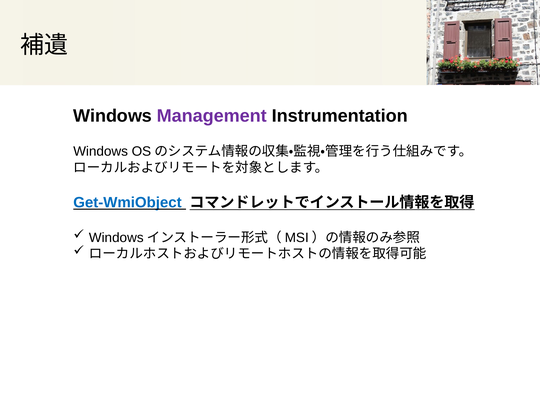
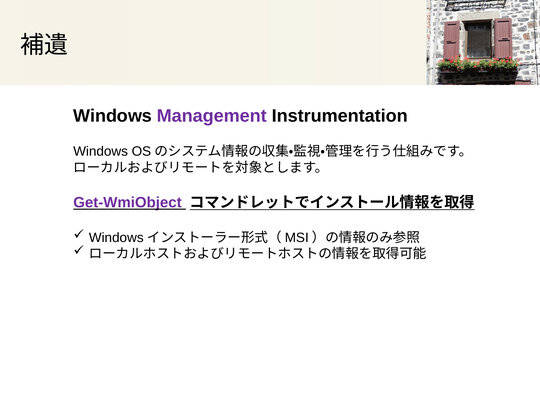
Get-WmiObject colour: blue -> purple (127, 203)
